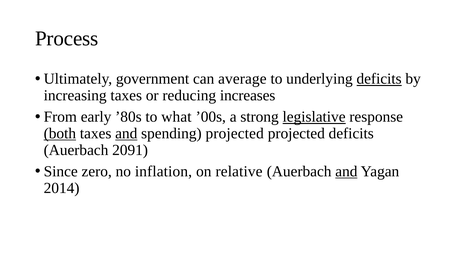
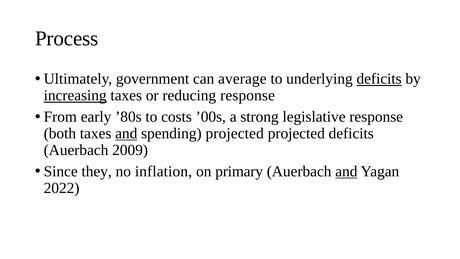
increasing underline: none -> present (75, 95)
reducing increases: increases -> response (248, 95)
what: what -> costs (177, 117)
legislative underline: present -> none (314, 117)
both underline: present -> none (60, 133)
2091: 2091 -> 2009 (130, 150)
zero: zero -> they (97, 171)
relative: relative -> primary (239, 171)
2014: 2014 -> 2022 (62, 188)
